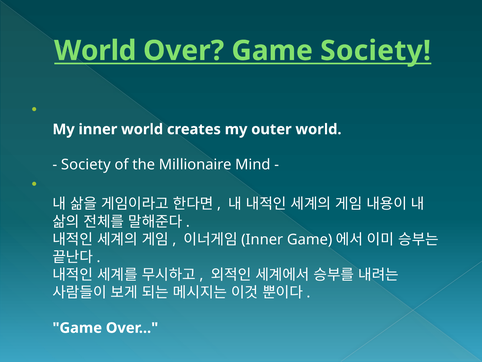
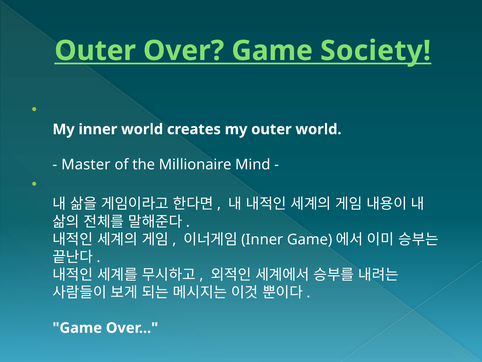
World: World -> Outer (95, 51)
Society: Society -> Master (86, 164)
